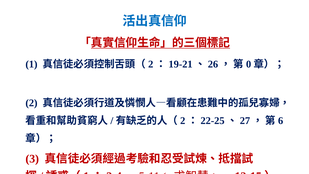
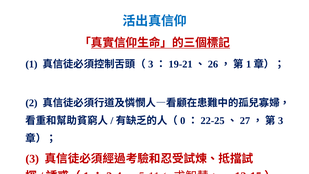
2: 2 -> 3 (151, 64)
0: 0 -> 1 (249, 64)
2: 2 -> 0 (183, 121)
6: 6 -> 3 (281, 121)
